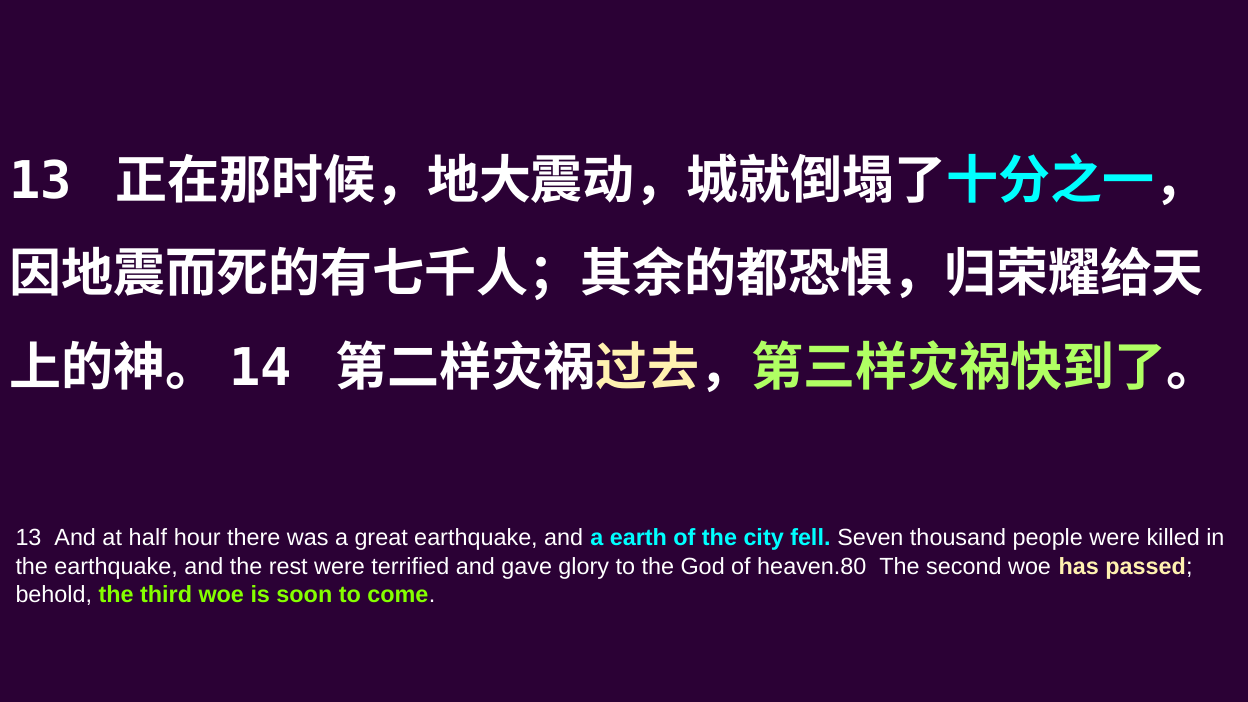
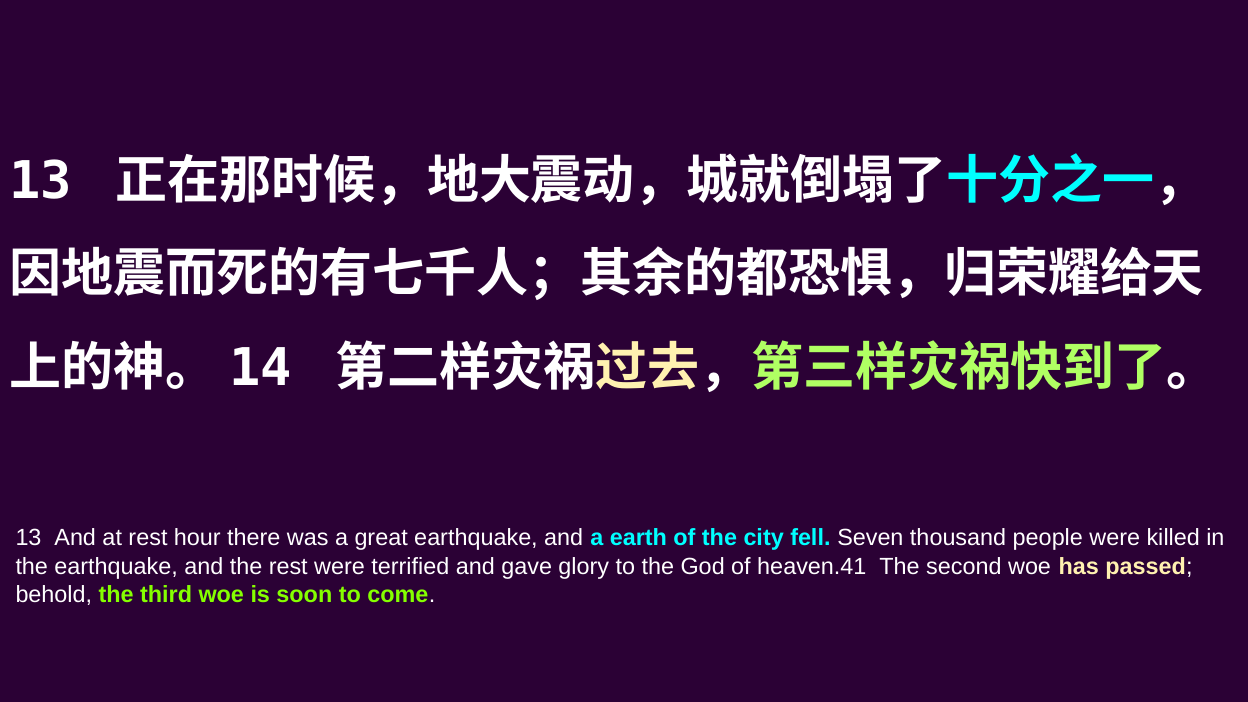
at half: half -> rest (148, 538)
heaven.80: heaven.80 -> heaven.41 (812, 566)
